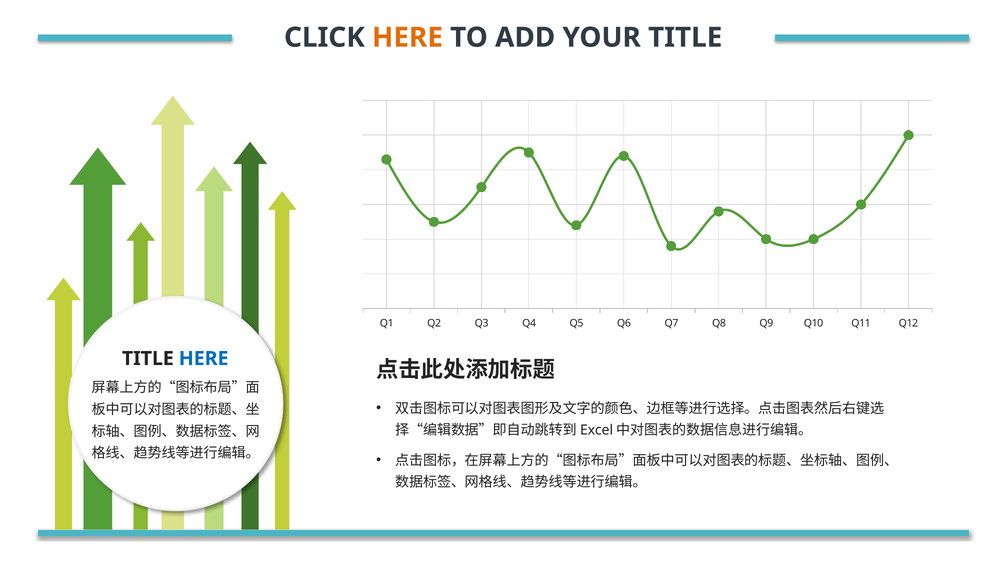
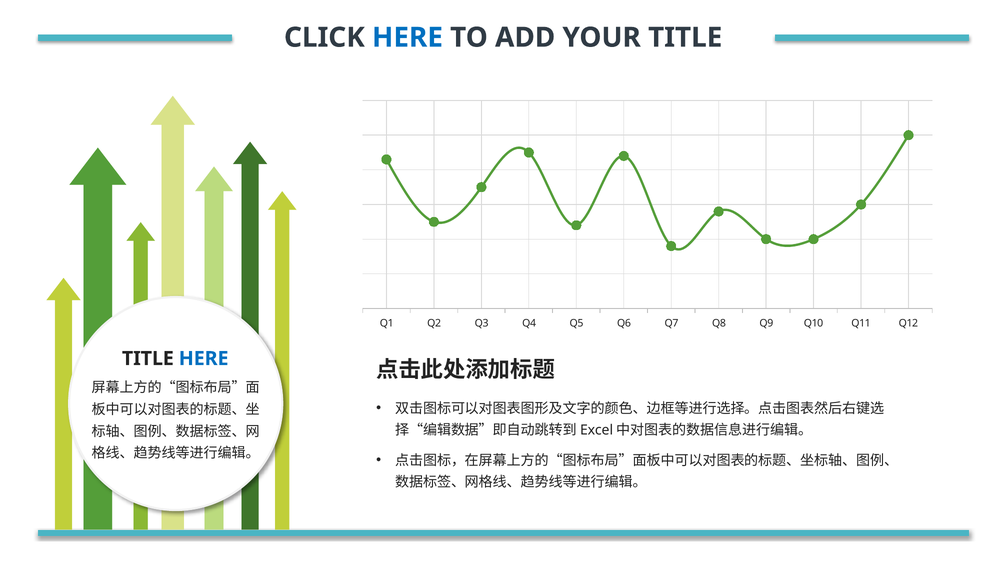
HERE colour: orange -> blue (407, 38)
